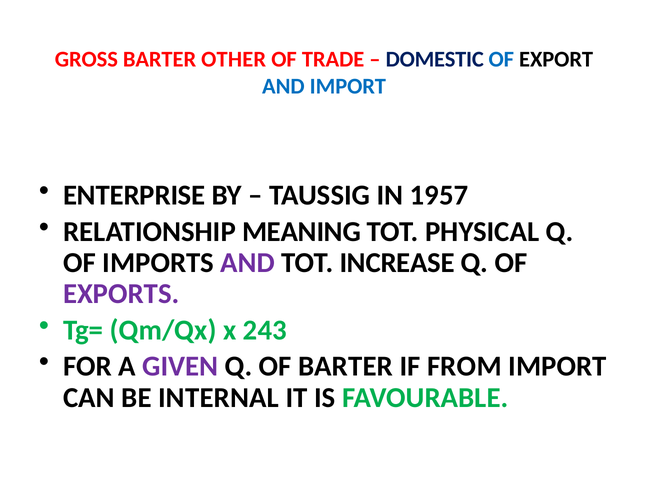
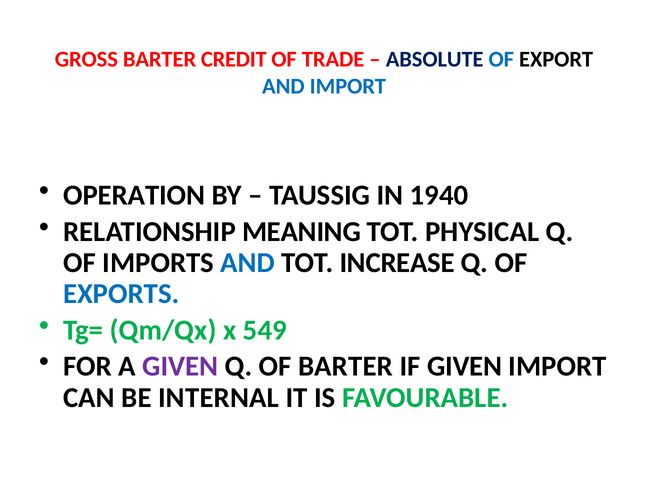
OTHER: OTHER -> CREDIT (234, 59)
DOMESTIC: DOMESTIC -> ABSOLUTE (435, 59)
ENTERPRISE: ENTERPRISE -> OPERATION (134, 195)
1957: 1957 -> 1940 (439, 195)
AND colour: purple -> blue (248, 263)
EXPORTS colour: purple -> blue (121, 294)
243: 243 -> 549 (265, 330)
IF FROM: FROM -> GIVEN (465, 366)
